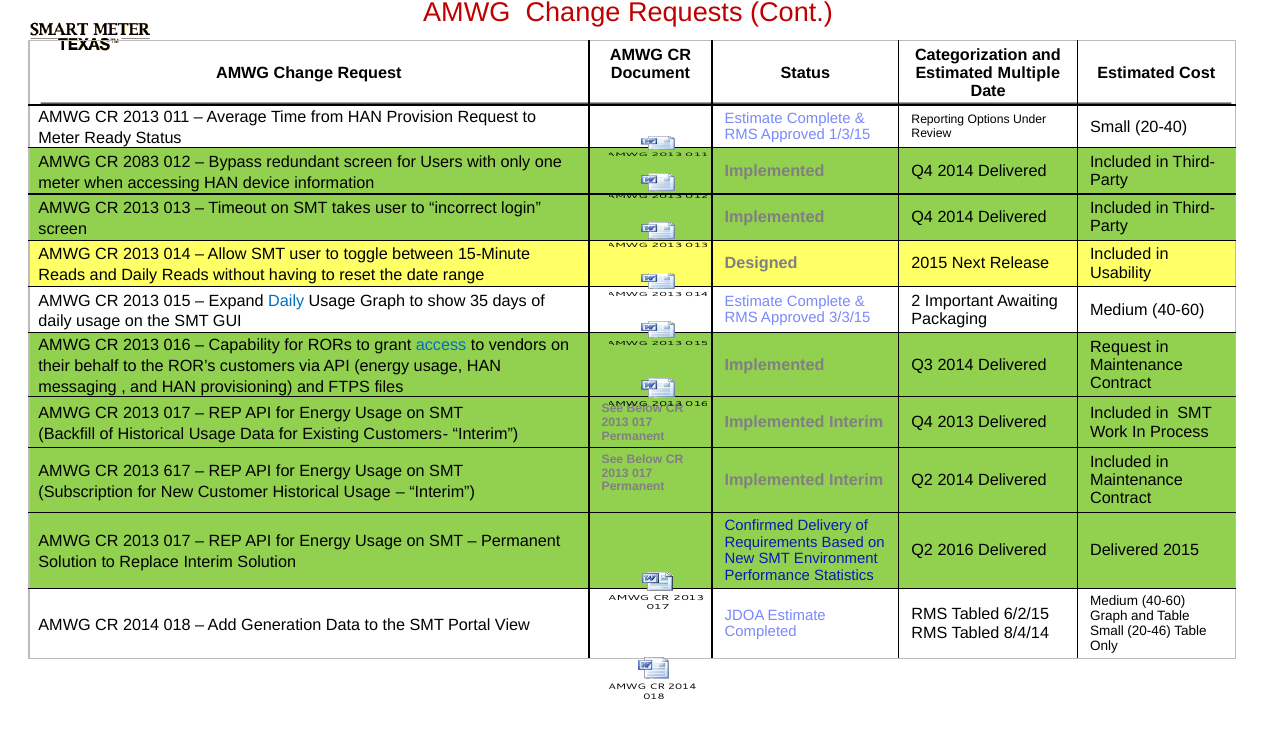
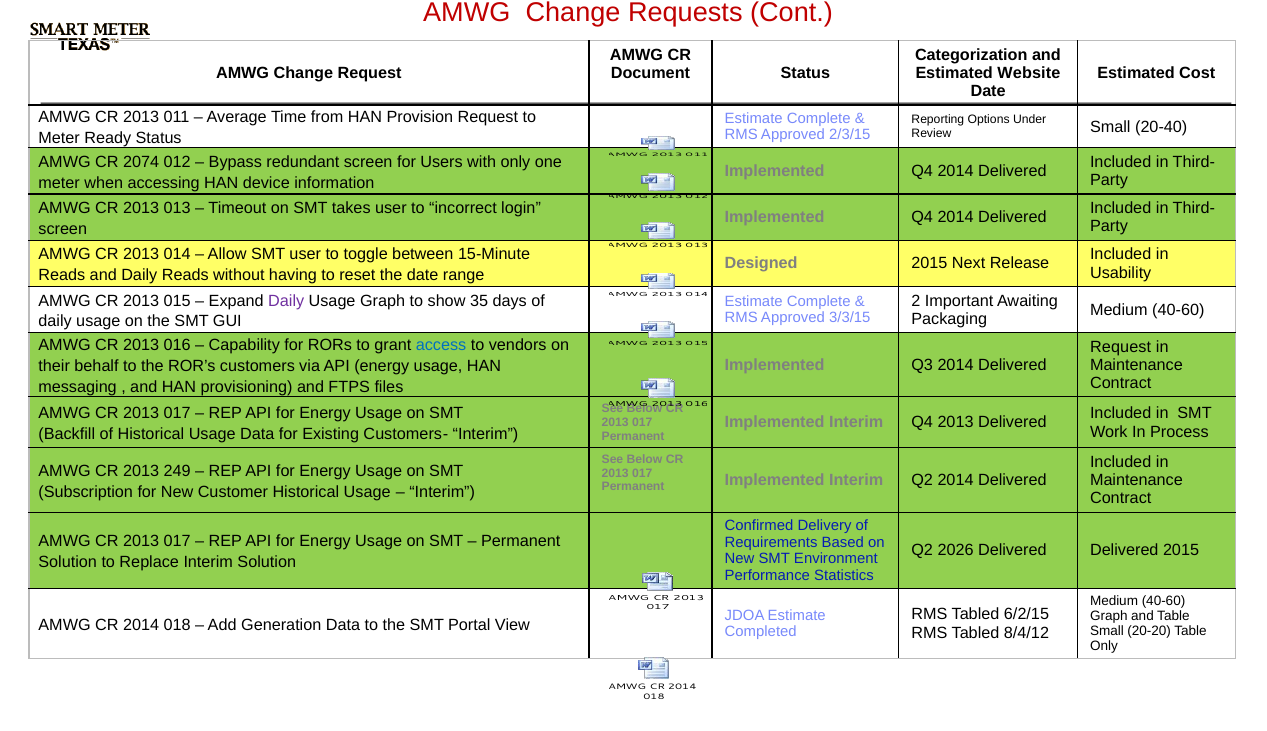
Multiple: Multiple -> Website (1029, 73)
1/3/15: 1/3/15 -> 2/3/15 (850, 135)
2083: 2083 -> 2074 (141, 162)
Daily colour: blue -> purple (286, 301)
617: 617 -> 249 (177, 471)
2016: 2016 -> 2026 (956, 550)
20-46: 20-46 -> 20-20 (1149, 631)
8/4/14: 8/4/14 -> 8/4/12 (1026, 633)
